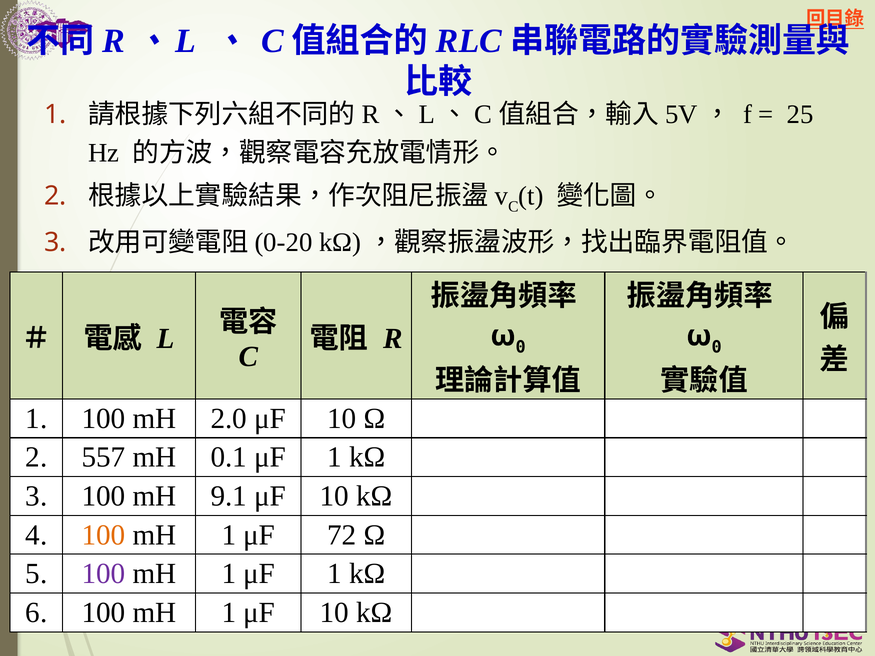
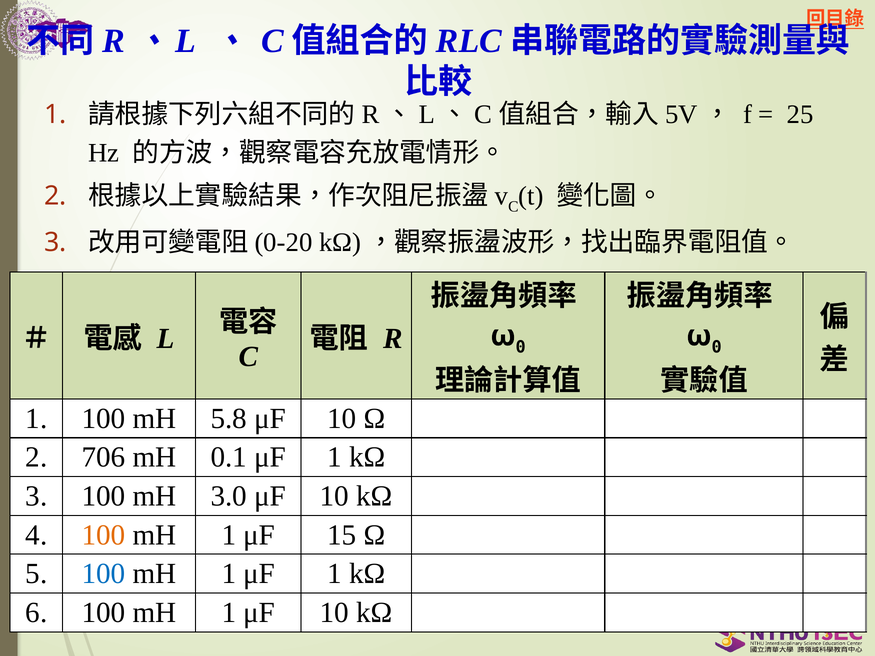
2.0: 2.0 -> 5.8 (229, 419)
557: 557 -> 706 (104, 458)
9.1: 9.1 -> 3.0 (229, 496)
72: 72 -> 15 (342, 535)
100 colour: purple -> blue (104, 574)
